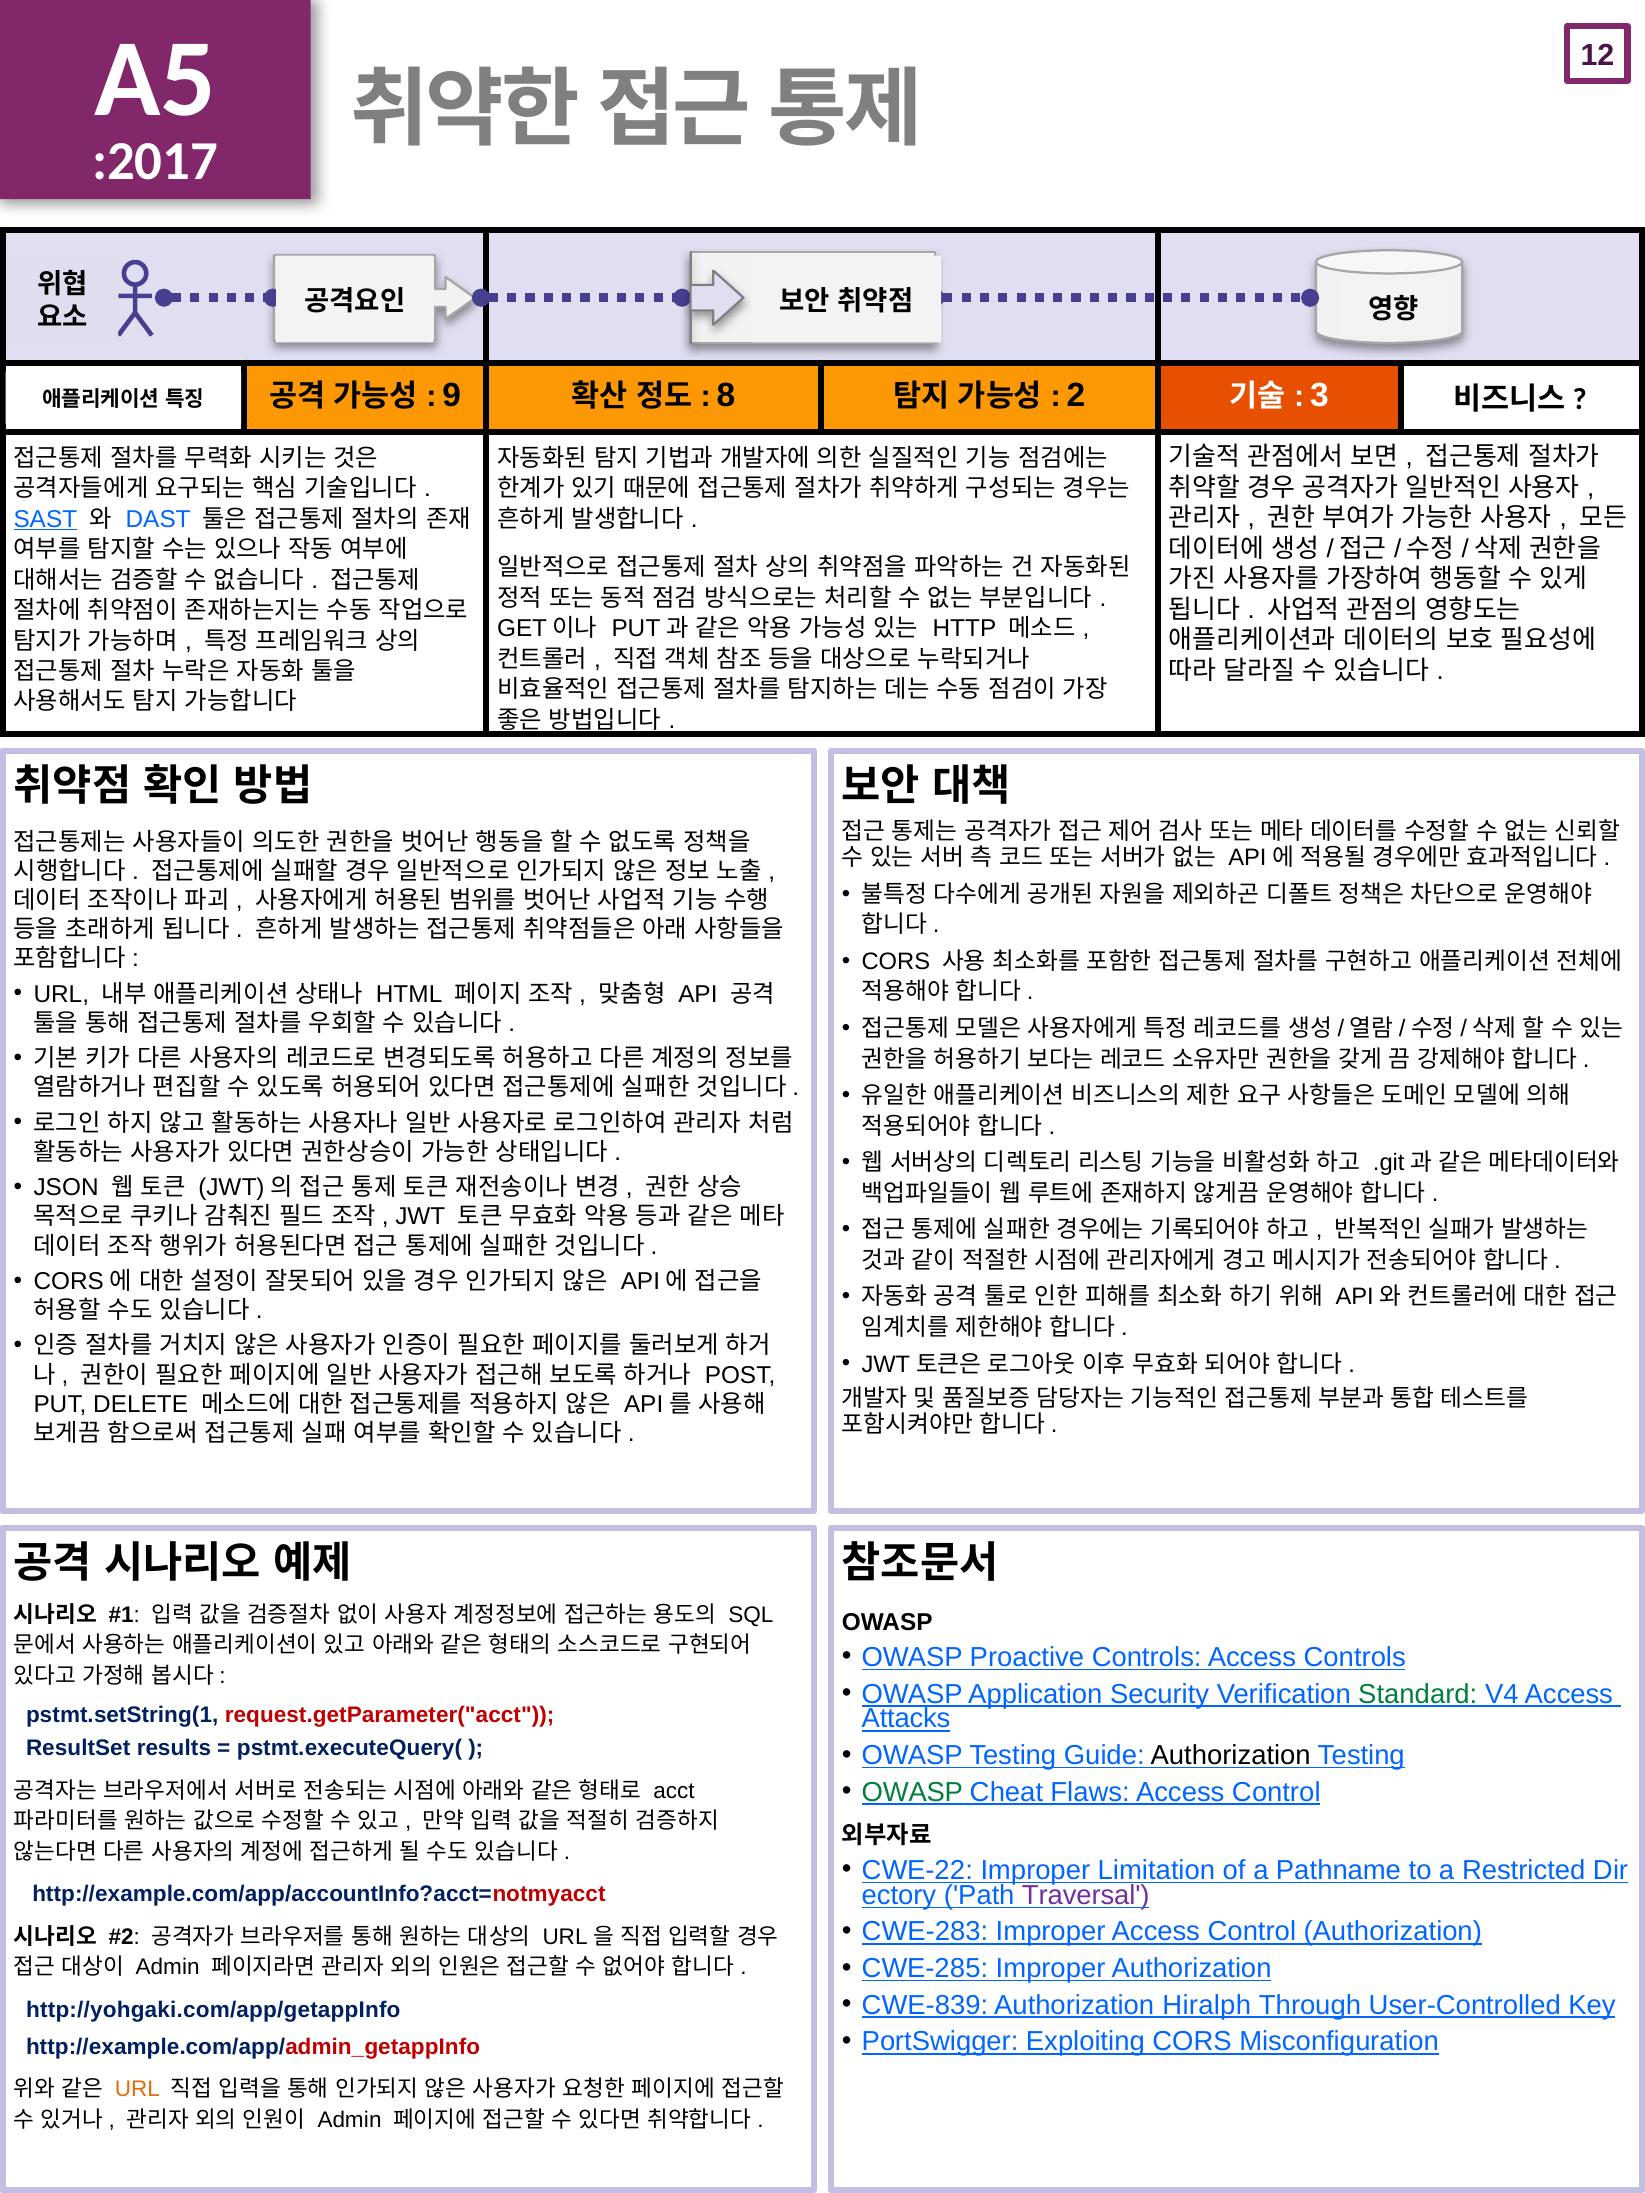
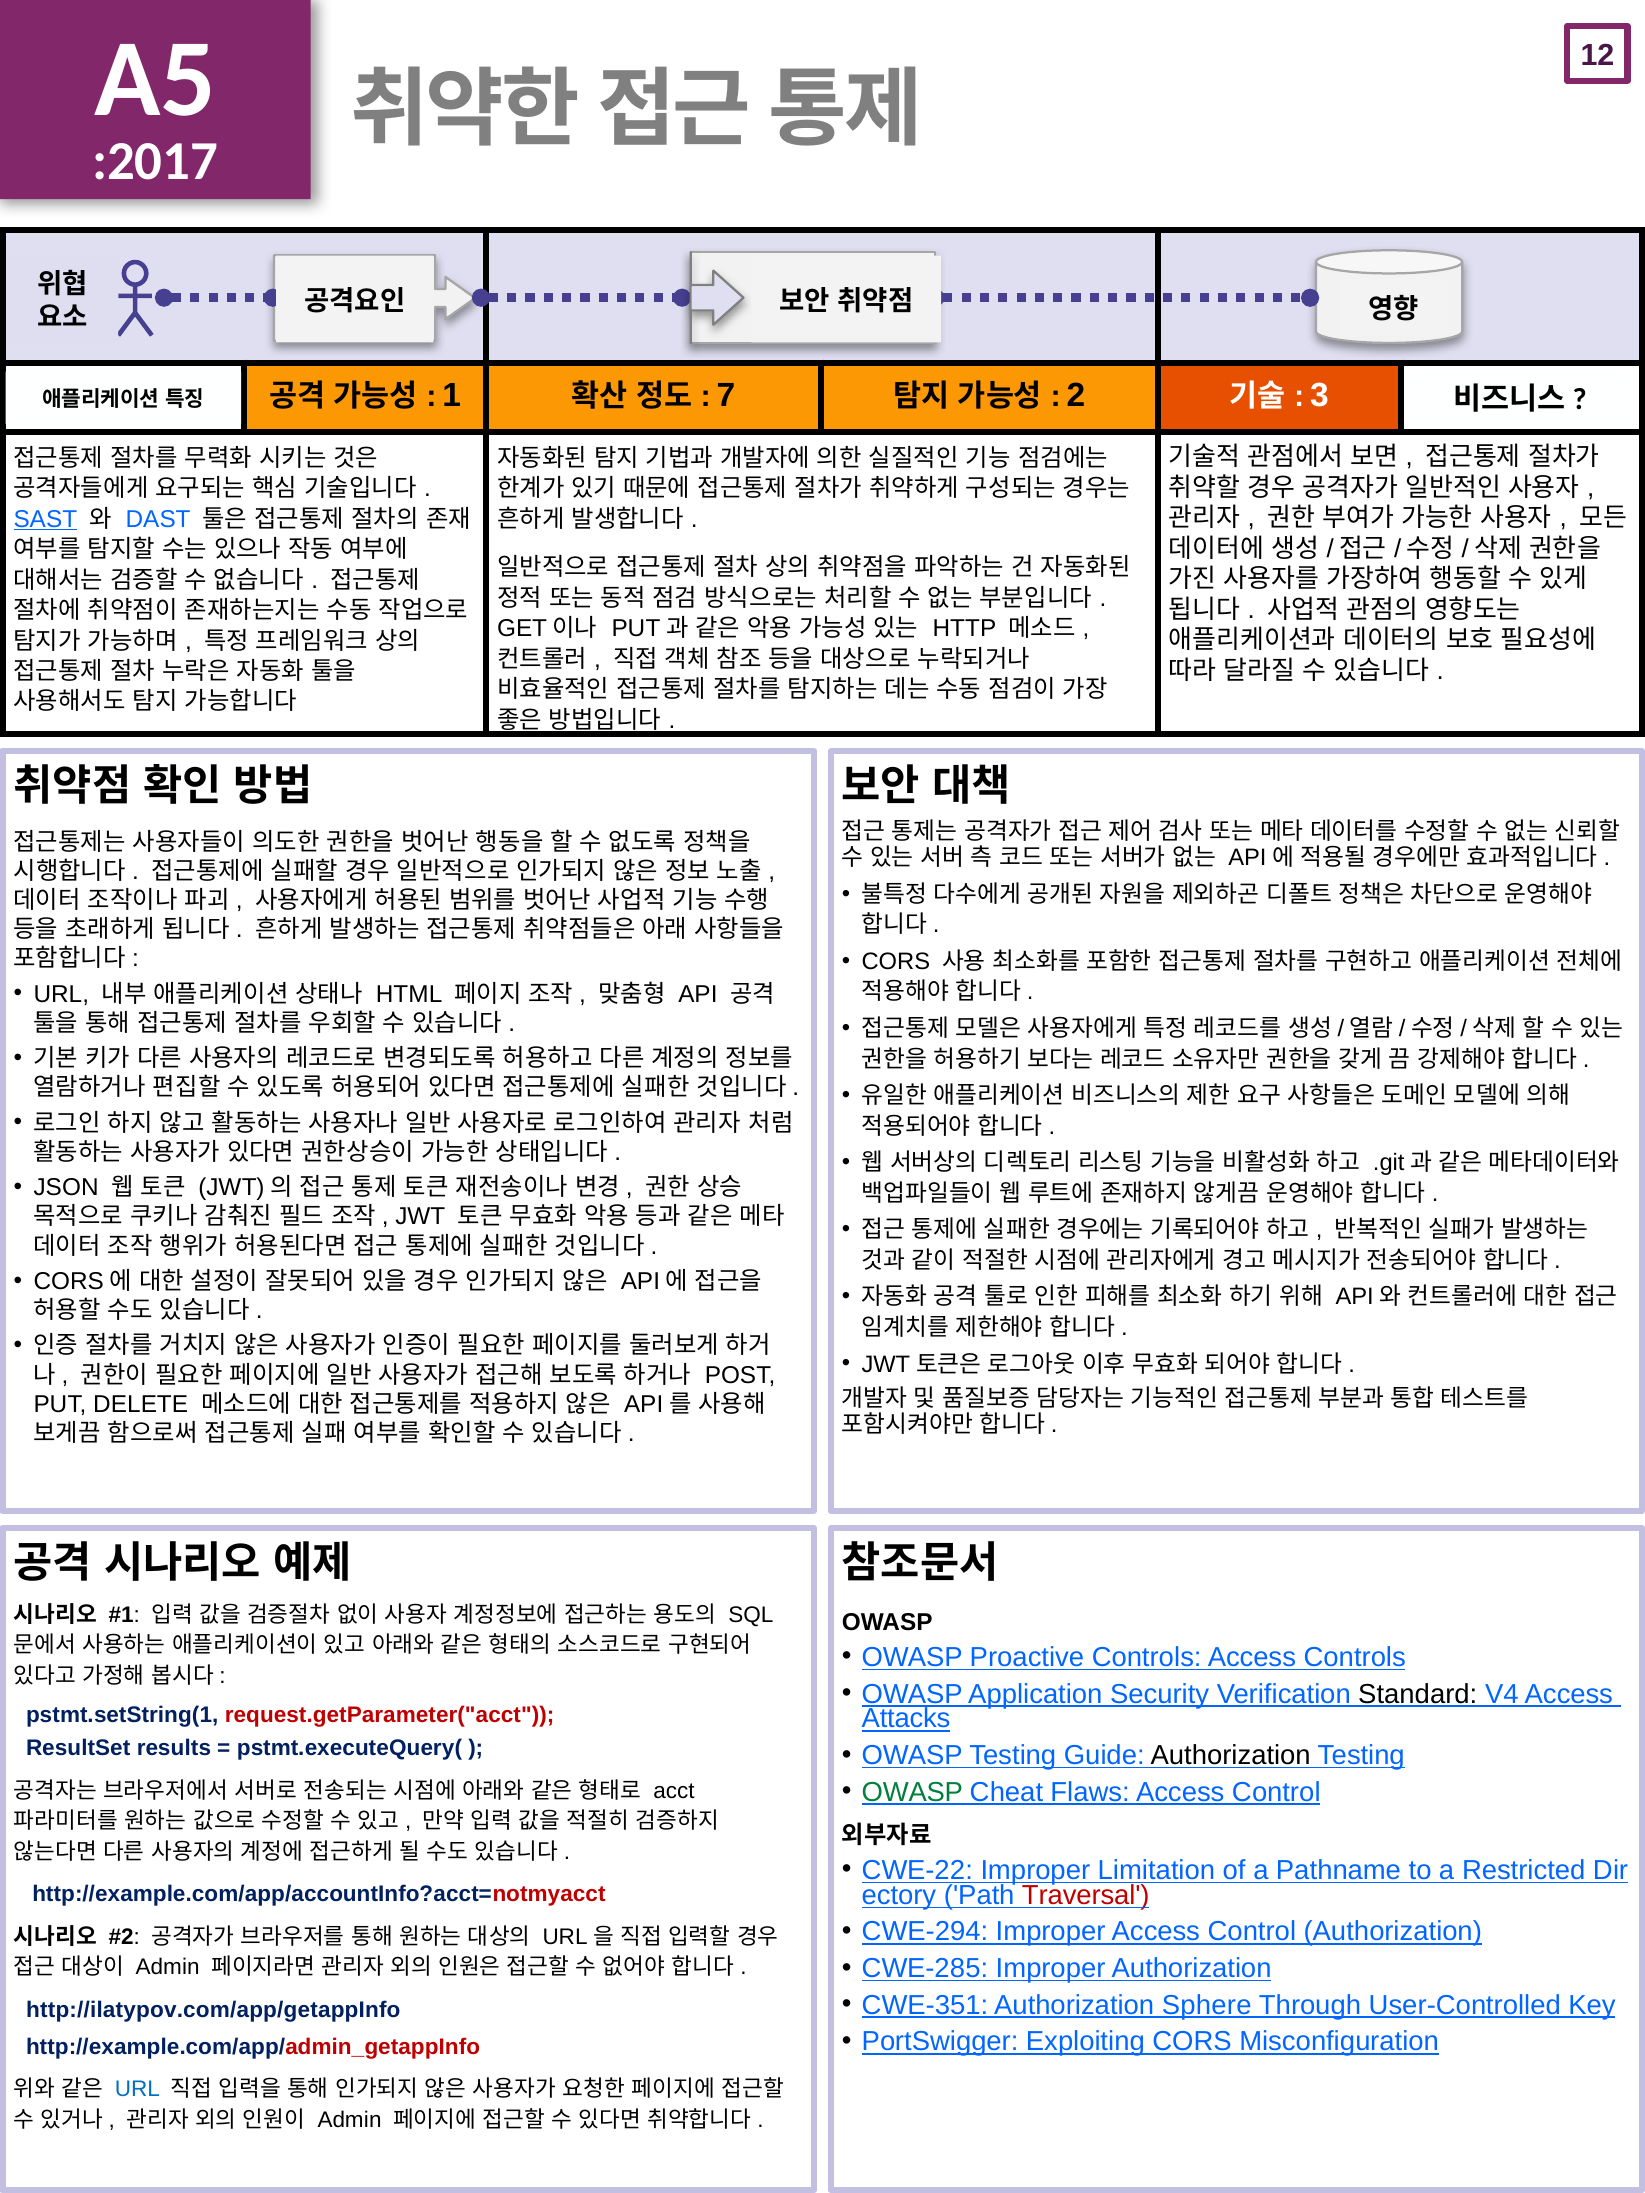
9: 9 -> 1 (452, 396)
8: 8 -> 7 (726, 396)
Standard colour: green -> black (1418, 1694)
Traversal colour: purple -> red (1086, 1896)
CWE-283: CWE-283 -> CWE-294 (925, 1932)
CWE-839: CWE-839 -> CWE-351 (925, 2005)
Hiralph: Hiralph -> Sphere (1207, 2005)
http://yohgaki.com/app/getappInfo: http://yohgaki.com/app/getappInfo -> http://ilatypov.com/app/getappInfo (213, 2010)
URL colour: orange -> blue (137, 2090)
